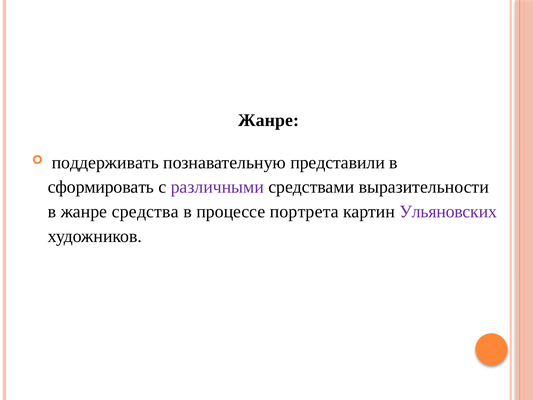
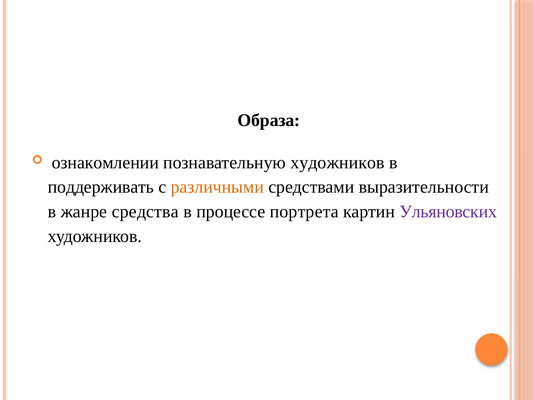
Жанре: Жанре -> Образа (269, 120)
поддерживать: поддерживать -> ознакомлении (105, 162)
познавательную представили: представили -> художников (338, 162)
сформировать: сформировать -> поддерживать (101, 187)
различными colour: purple -> orange (217, 187)
